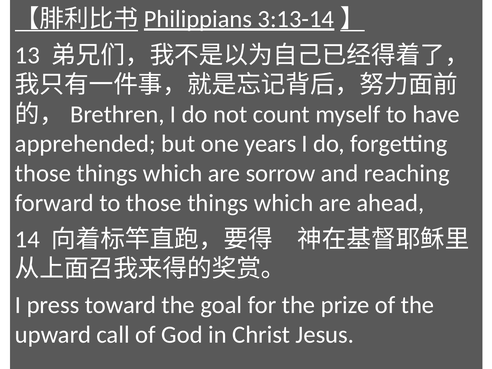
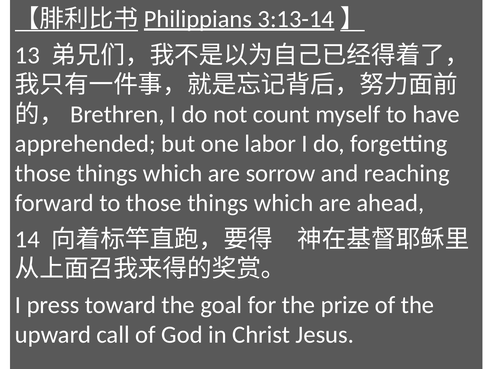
years: years -> labor (270, 144)
